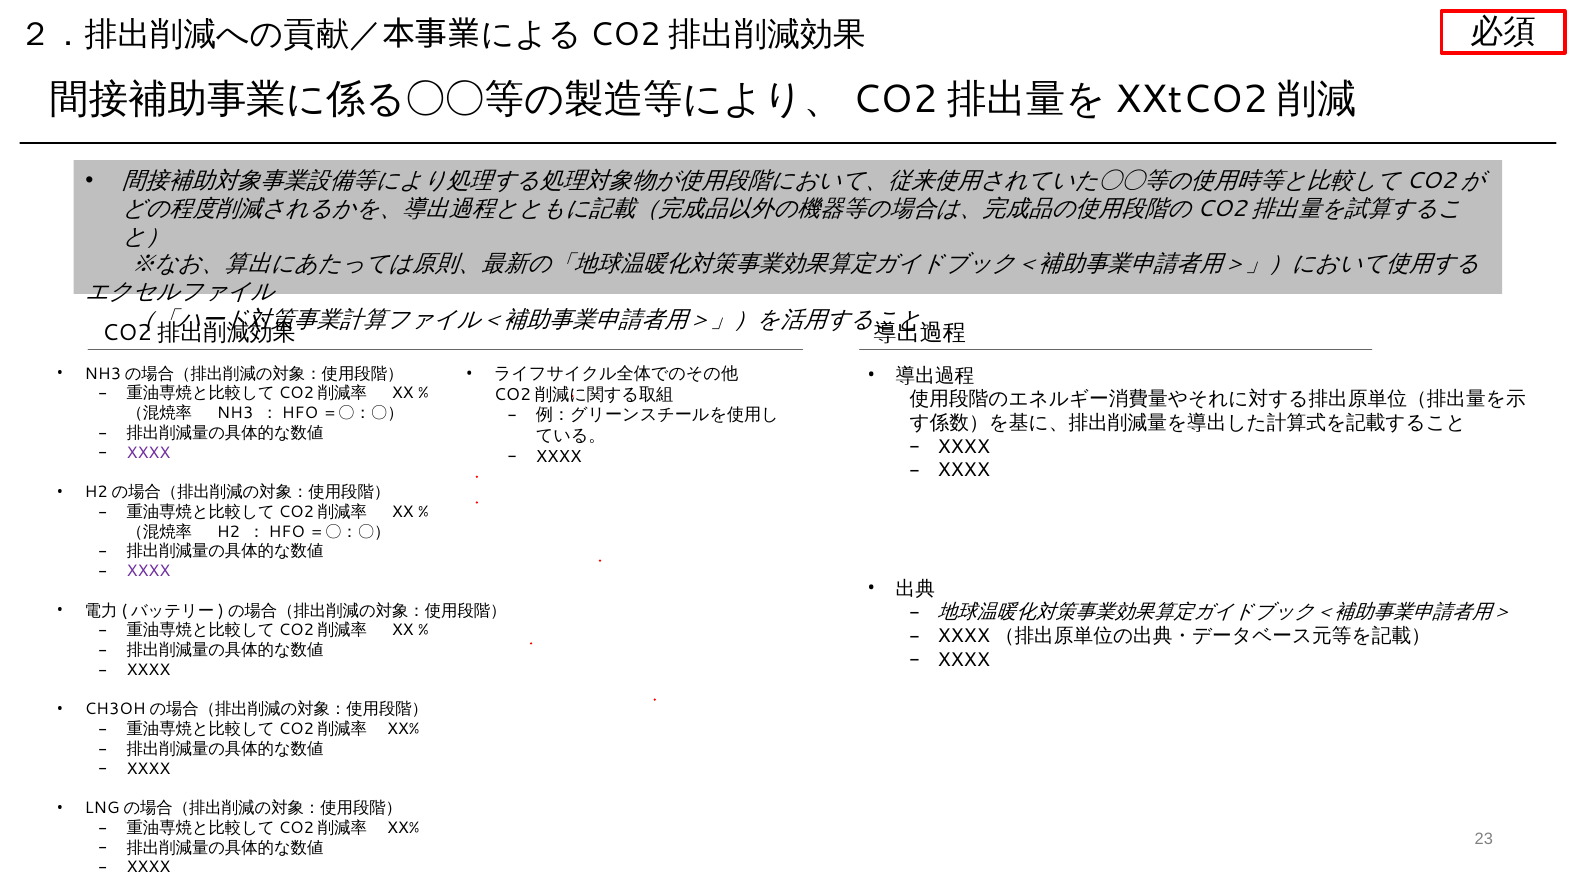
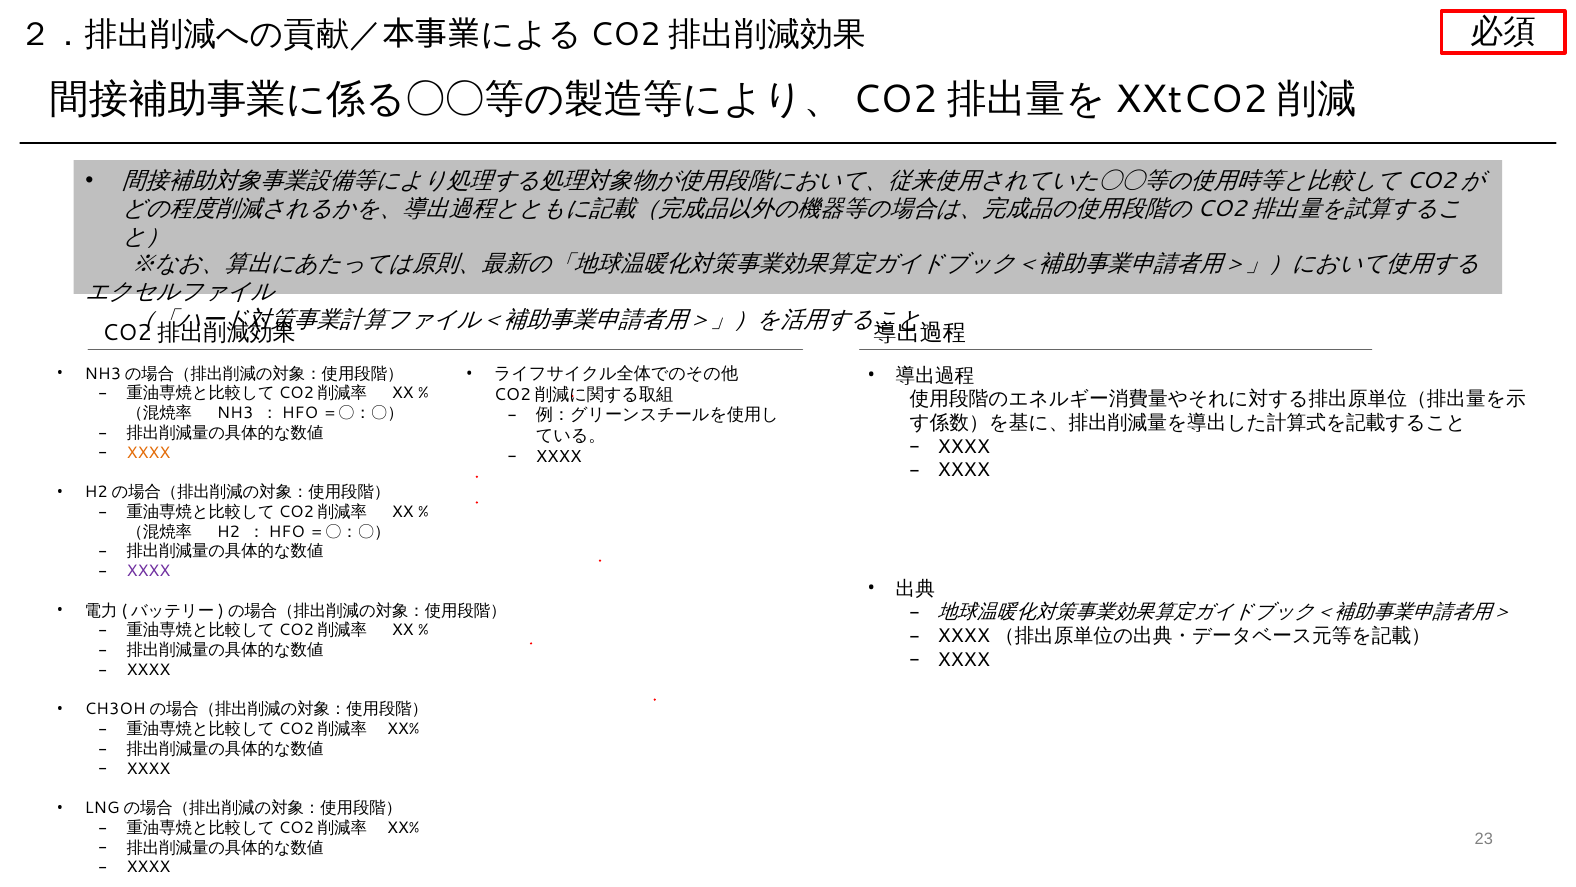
XXXX colour: purple -> orange (148, 453)
